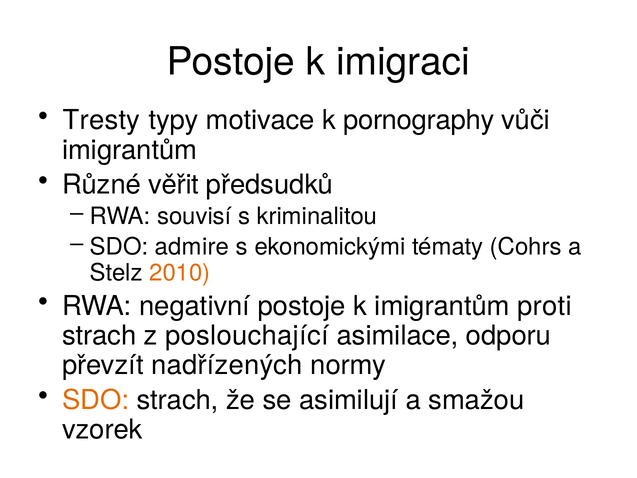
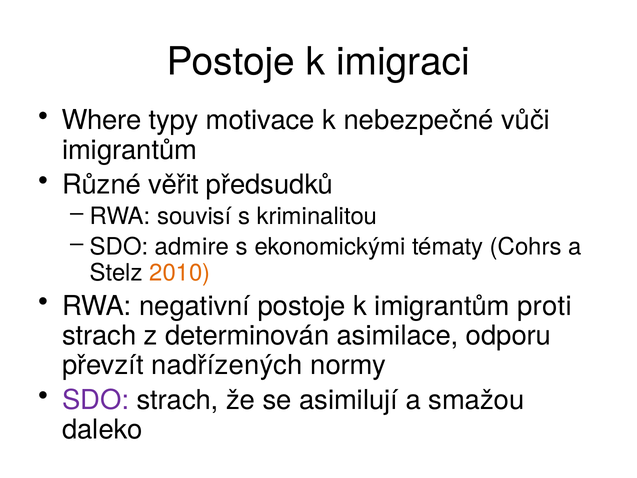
Tresty: Tresty -> Where (102, 120)
pornography: pornography -> nebezpečné (419, 120)
poslouchající: poslouchající -> determinován (247, 336)
SDO colour: orange -> purple (96, 400)
vzorek: vzorek -> daleko (102, 430)
